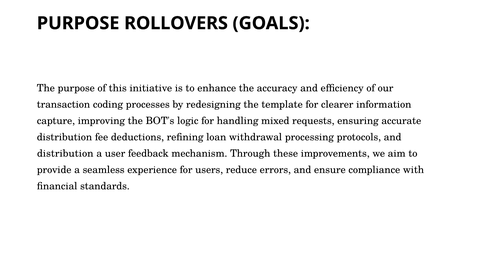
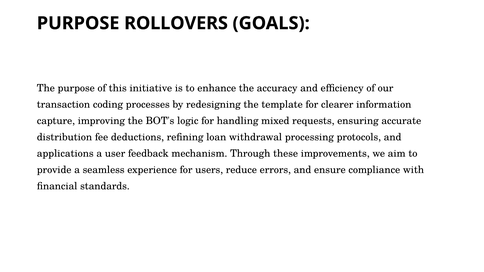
distribution: distribution -> applications (65, 154)
